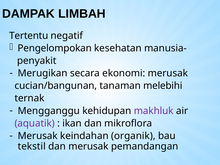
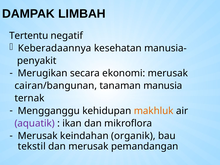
Pengelompokan: Pengelompokan -> Keberadaannya (55, 48)
cucian/bangunan: cucian/bangunan -> cairan/bangunan (56, 86)
melebihi: melebihi -> manusia (163, 86)
makhluk colour: purple -> orange (154, 111)
